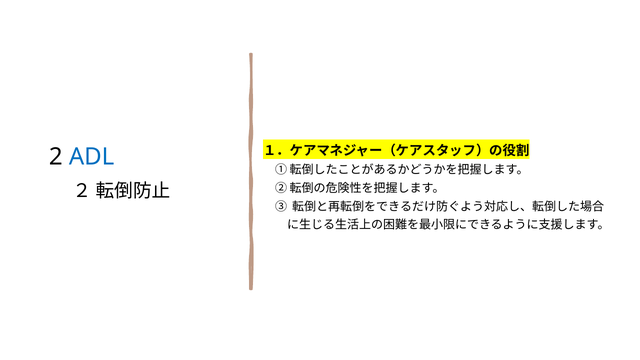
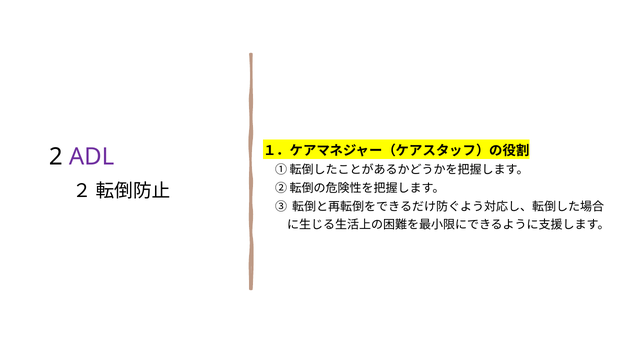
ADL colour: blue -> purple (92, 157)
